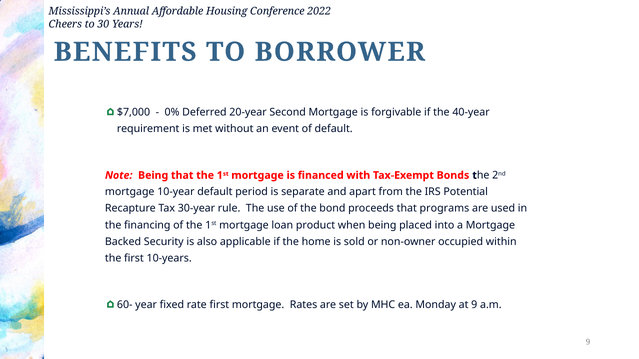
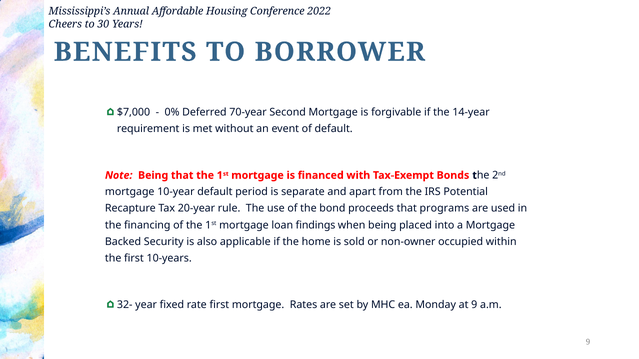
20-year: 20-year -> 70-year (248, 112)
40-year: 40-year -> 14-year (471, 112)
30-year: 30-year -> 20-year (196, 209)
product: product -> findings (316, 225)
60-: 60- -> 32- (125, 305)
